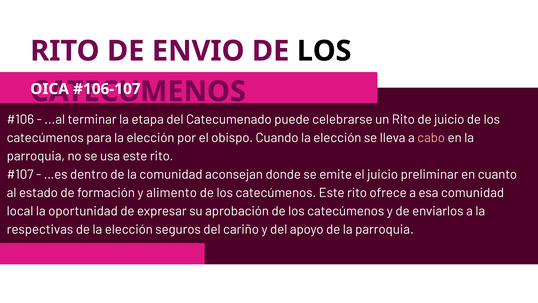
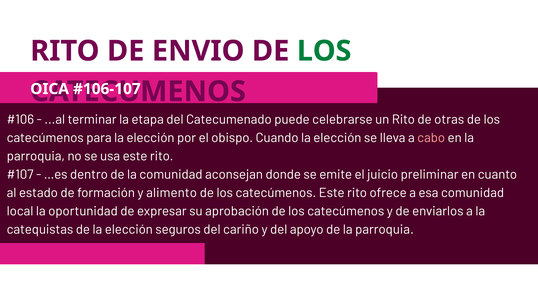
LOS colour: black -> green (324, 51)
de juicio: juicio -> otras (449, 119)
respectivas: respectivas -> catequistas (40, 229)
